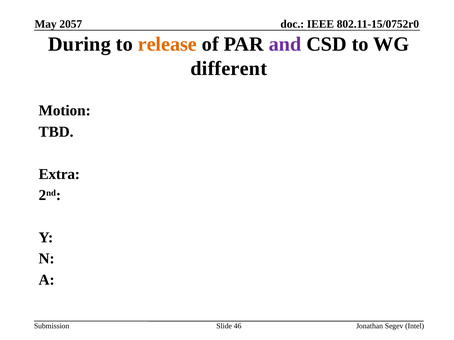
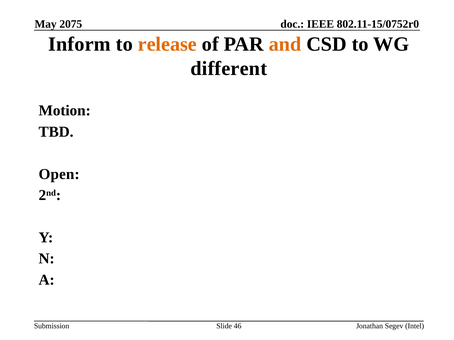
2057: 2057 -> 2075 (71, 24)
During: During -> Inform (79, 44)
and colour: purple -> orange (285, 44)
Extra: Extra -> Open (59, 174)
